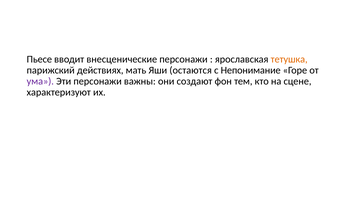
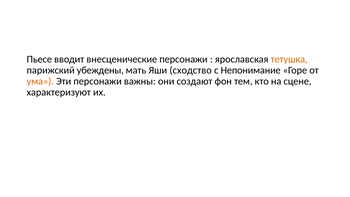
действиях: действиях -> убеждены (100, 70)
остаются: остаются -> сходство (191, 70)
ума colour: purple -> orange (40, 81)
